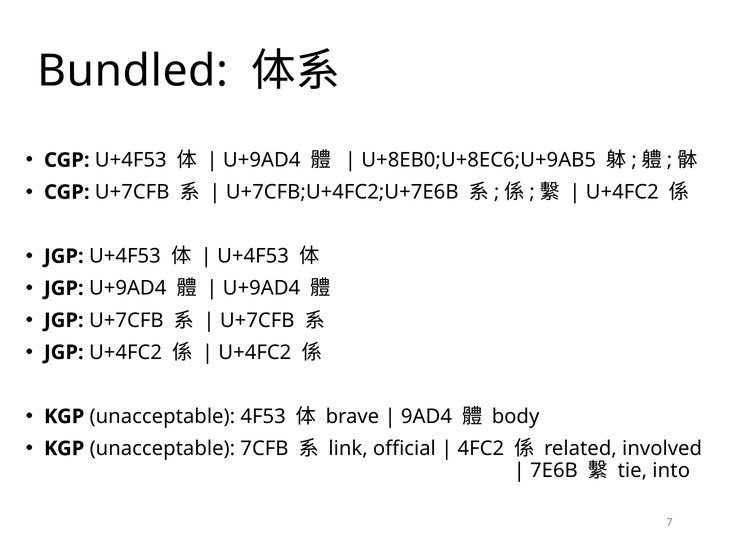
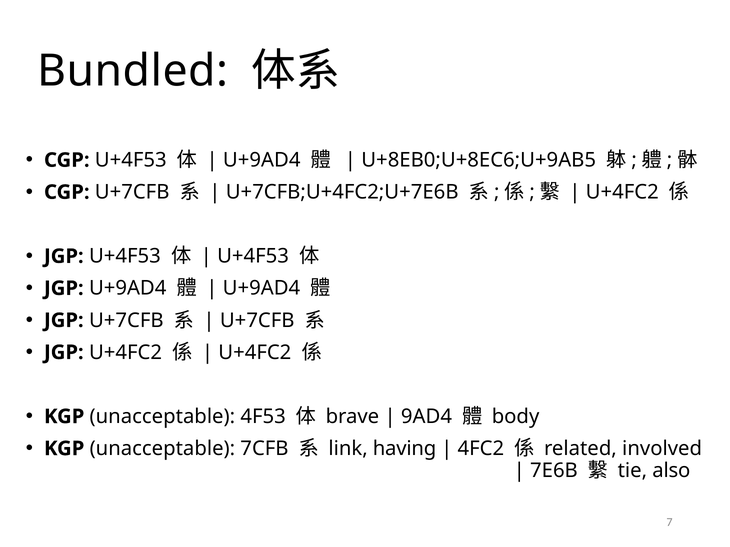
official: official -> having (405, 449)
into: into -> also (671, 471)
